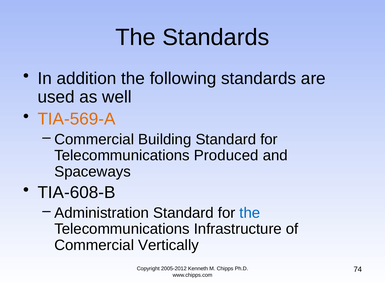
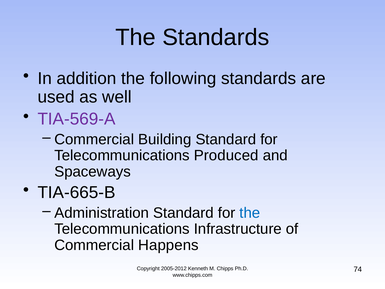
TIA-569-A colour: orange -> purple (77, 119)
TIA-608-B: TIA-608-B -> TIA-665-B (77, 192)
Vertically: Vertically -> Happens (168, 245)
